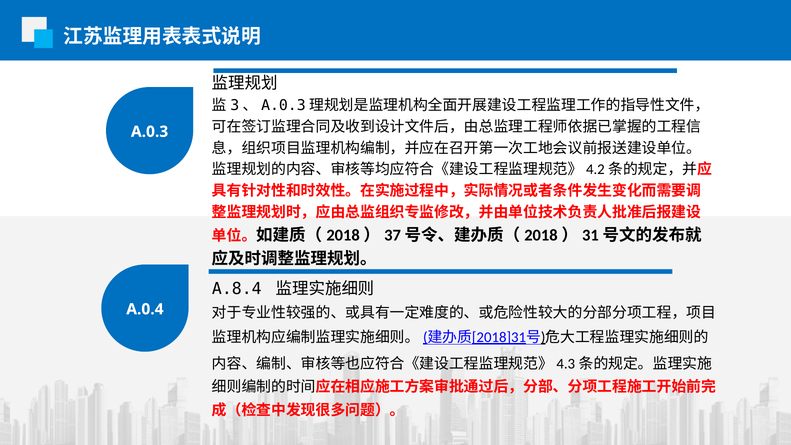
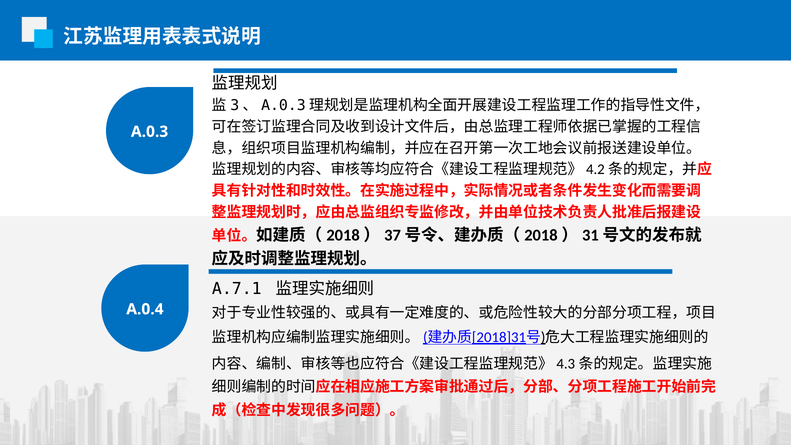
A.8.4: A.8.4 -> A.7.1 (237, 289)
